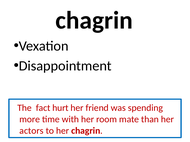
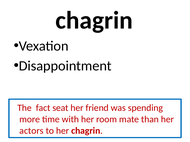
hurt: hurt -> seat (60, 108)
